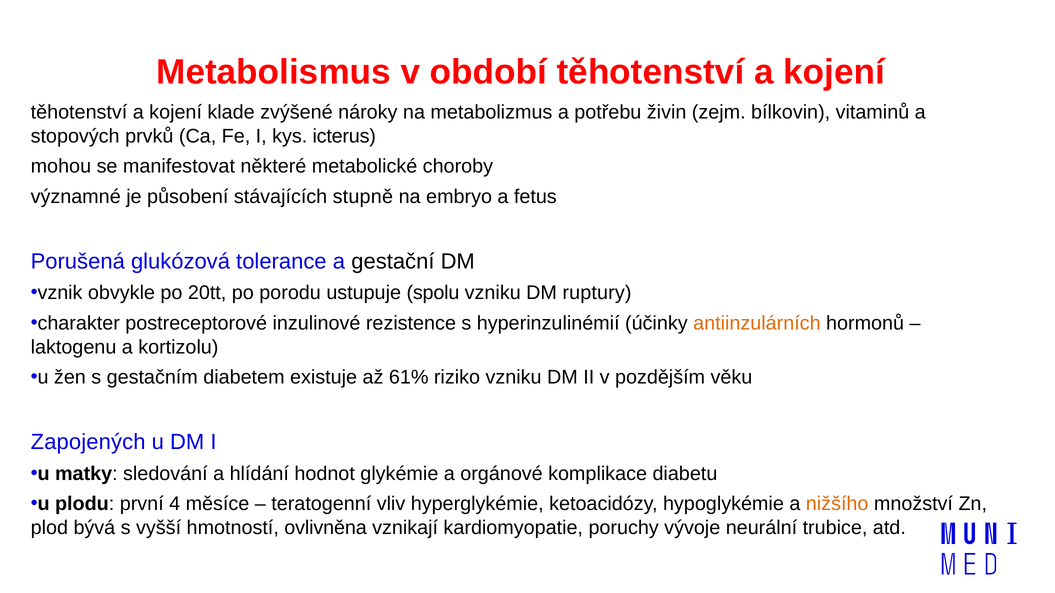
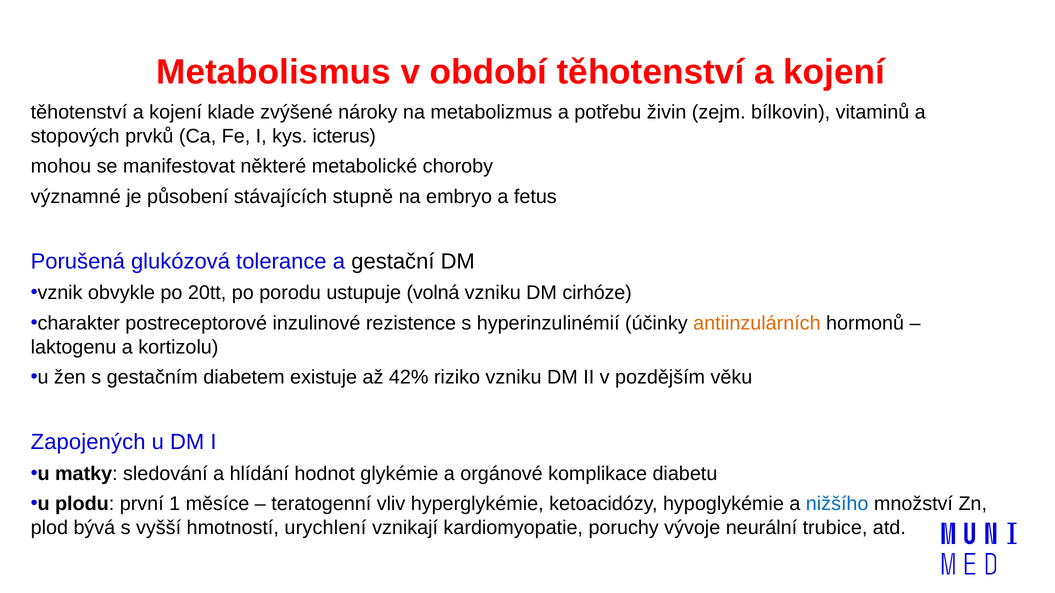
spolu: spolu -> volná (433, 293)
ruptury: ruptury -> cirhóze (597, 293)
61%: 61% -> 42% (409, 378)
4: 4 -> 1 (175, 504)
nižšího colour: orange -> blue (837, 504)
ovlivněna: ovlivněna -> urychlení (325, 528)
